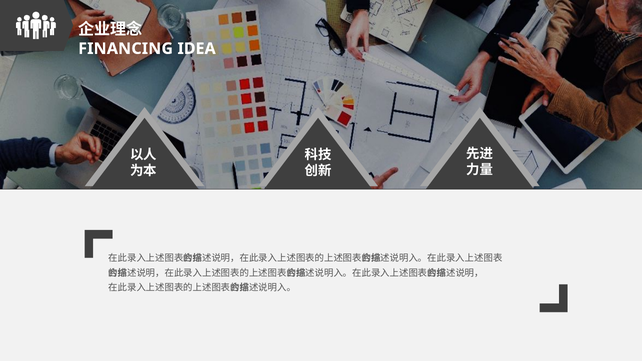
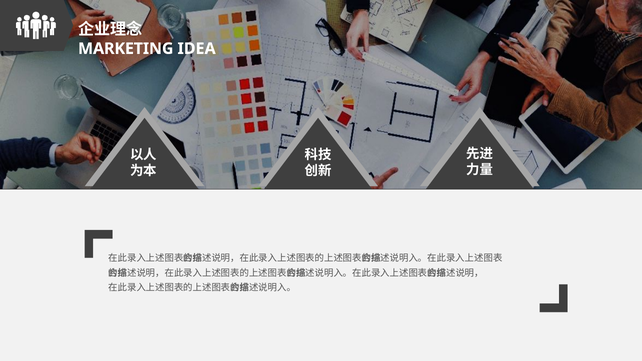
FINANCING: FINANCING -> MARKETING (126, 49)
